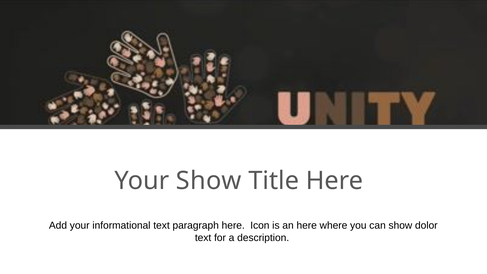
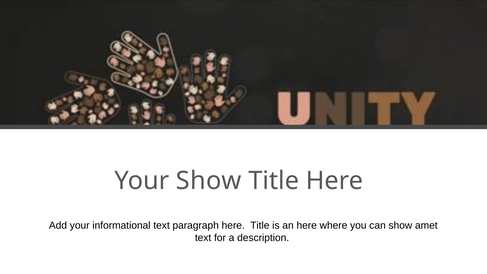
here Icon: Icon -> Title (260, 225)
dolor: dolor -> amet (426, 225)
